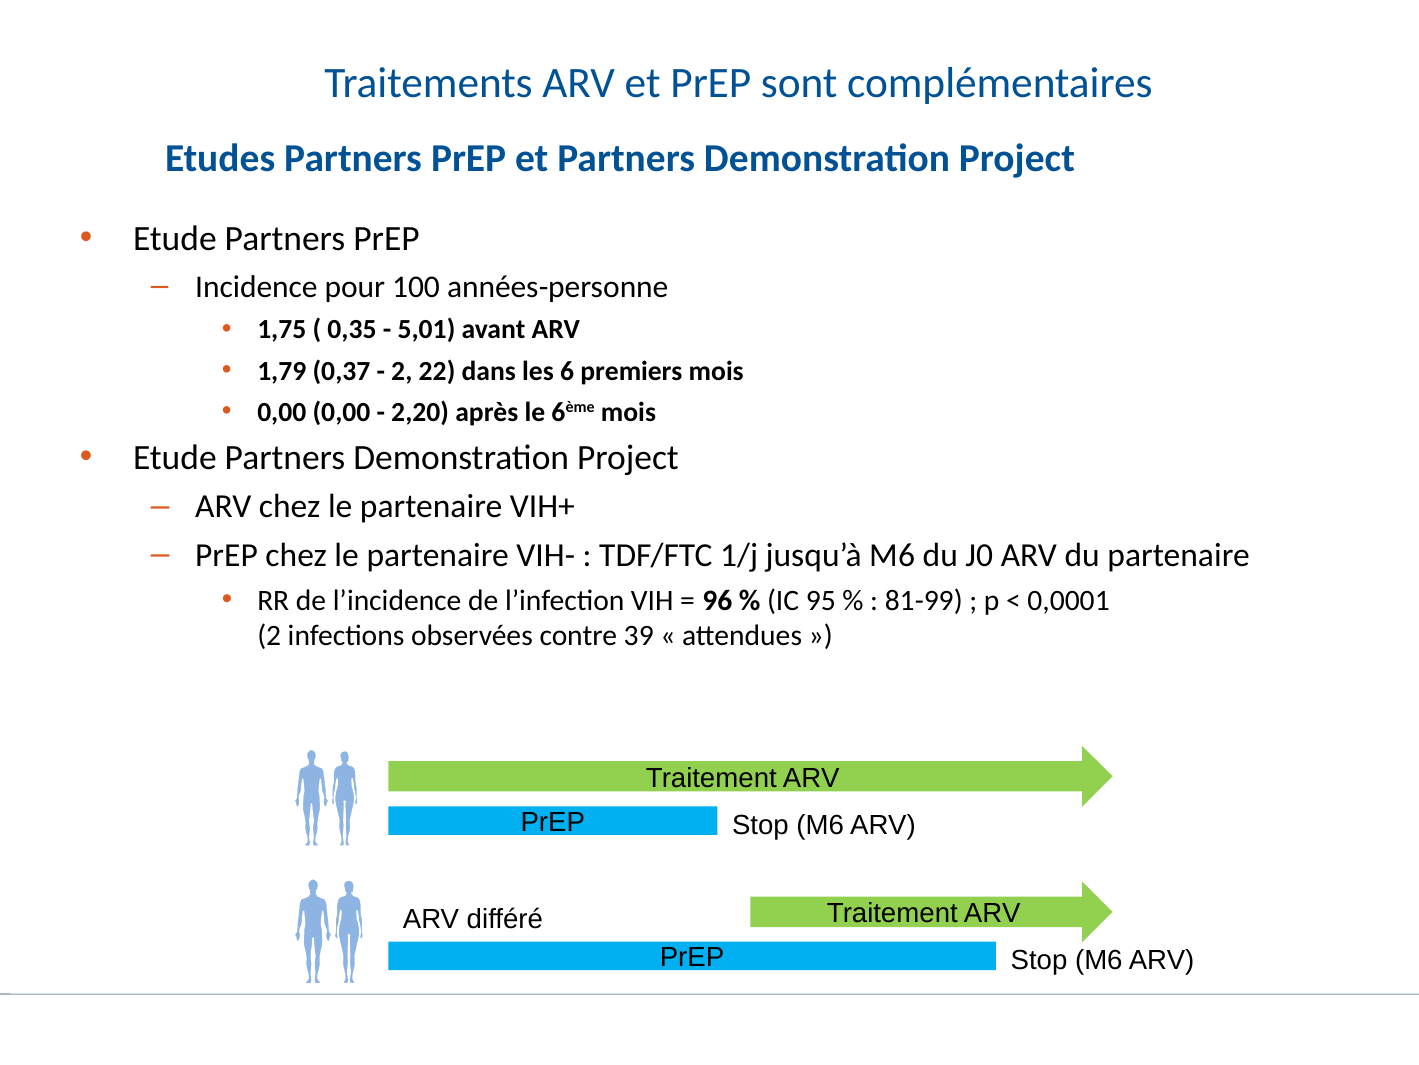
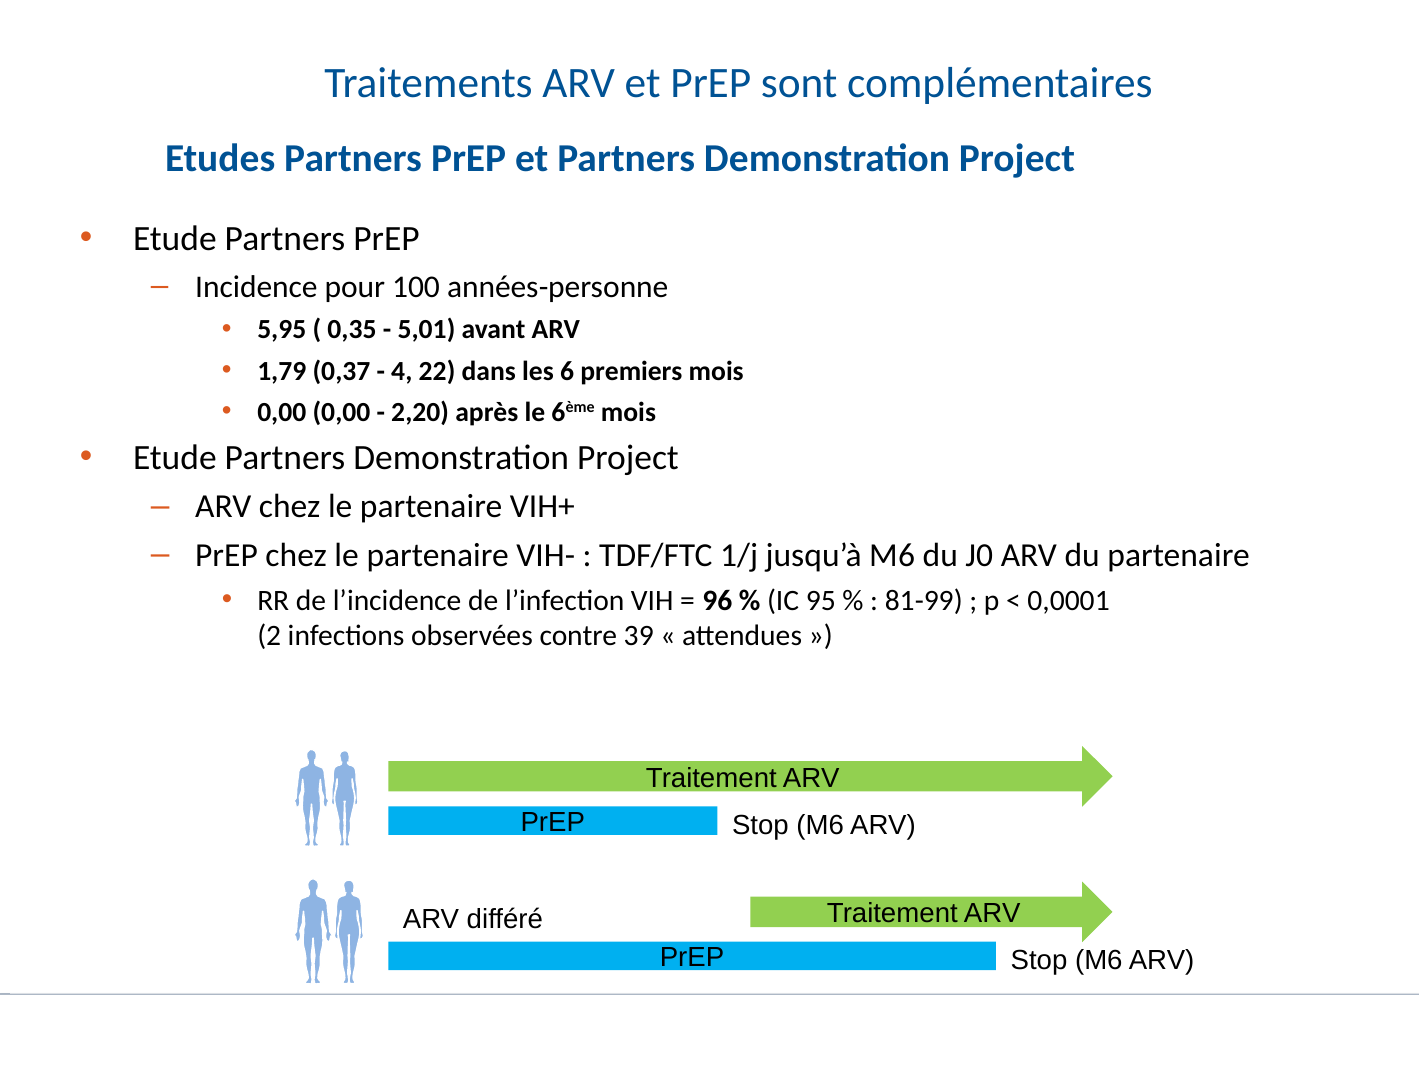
1,75: 1,75 -> 5,95 (282, 330)
2: 2 -> 4 (402, 371)
